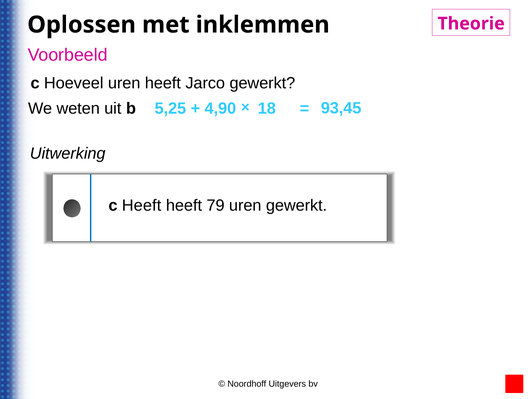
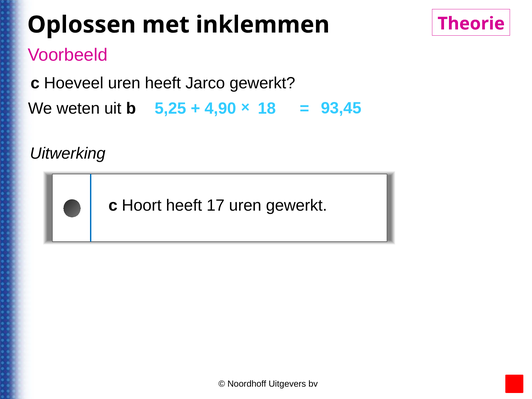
c Heeft: Heeft -> Hoort (142, 206)
79: 79 -> 17 (216, 206)
